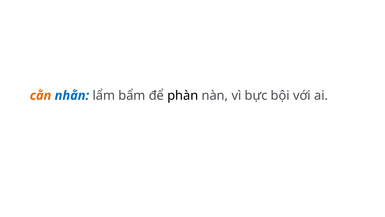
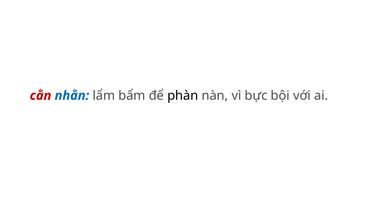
cằn colour: orange -> red (41, 95)
